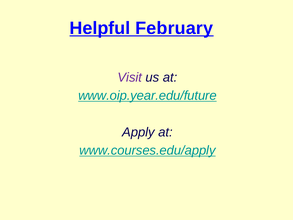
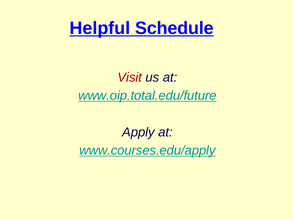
February: February -> Schedule (174, 28)
Visit colour: purple -> red (130, 77)
www.oip.year.edu/future: www.oip.year.edu/future -> www.oip.total.edu/future (147, 95)
